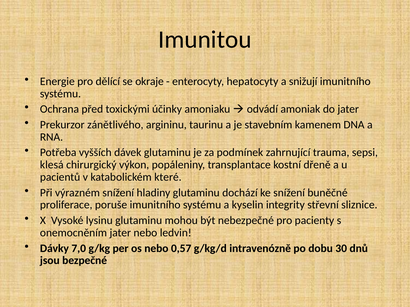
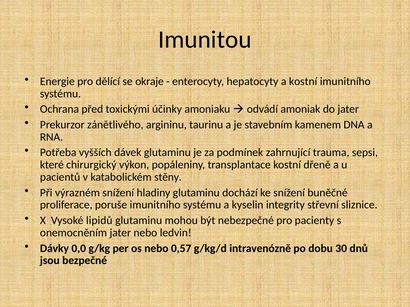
a snižují: snižují -> kostní (303, 81)
klesá: klesá -> které (52, 165)
které: které -> stěny (168, 177)
lysinu: lysinu -> lipidů (99, 221)
7,0: 7,0 -> 0,0 (79, 249)
